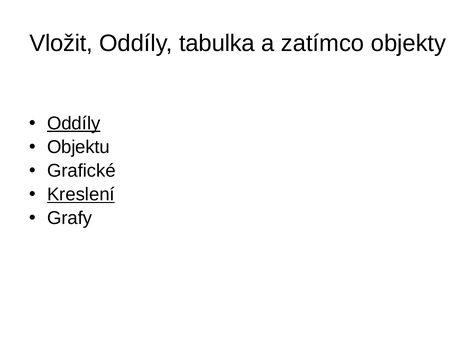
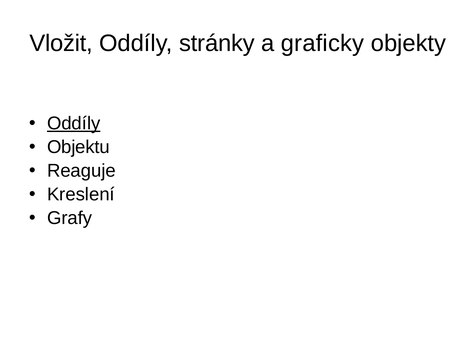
tabulka: tabulka -> stránky (217, 43)
zatímco: zatímco -> graficky (322, 43)
Grafické: Grafické -> Reaguje (81, 171)
Kreslení underline: present -> none (81, 194)
